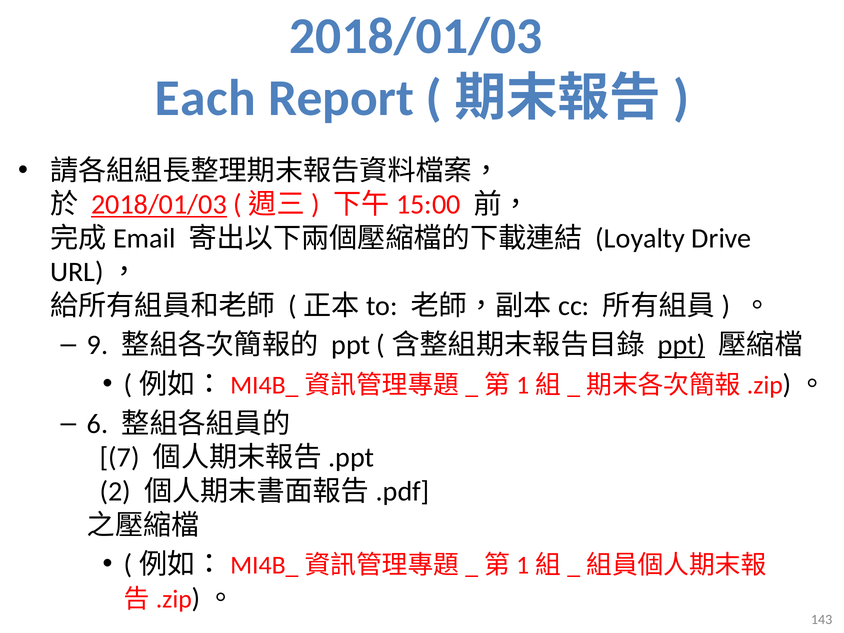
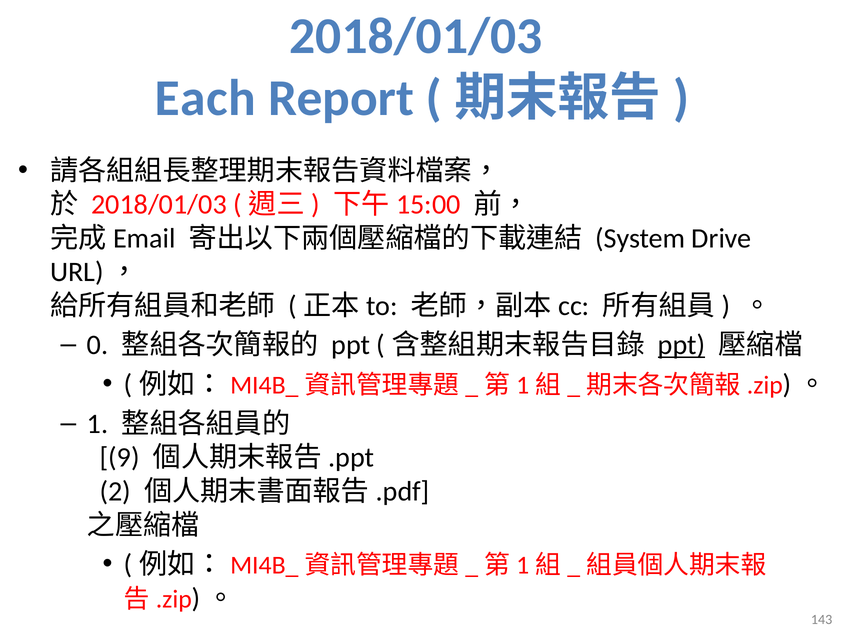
2018/01/03 underline: present -> none (159, 205)
Loyalty: Loyalty -> System (640, 238)
9: 9 -> 0 (98, 345)
6: 6 -> 1 (98, 424)
7: 7 -> 9 (120, 458)
